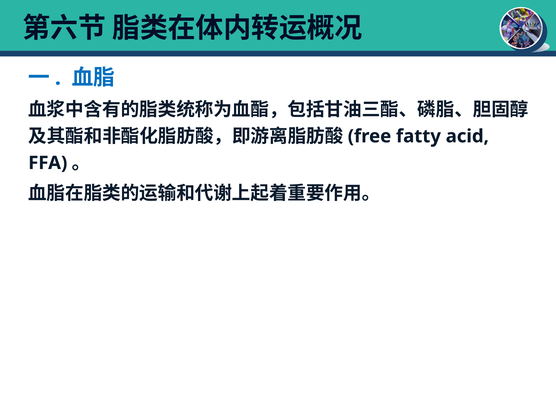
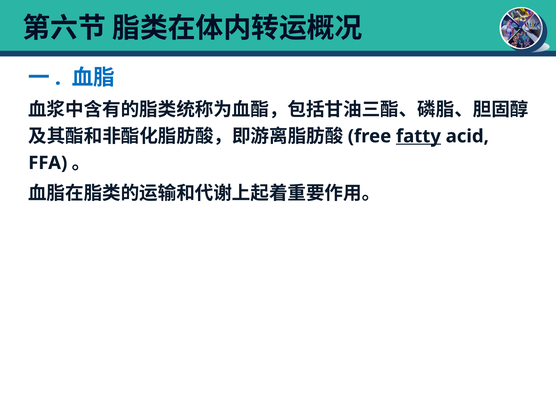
fatty underline: none -> present (418, 136)
